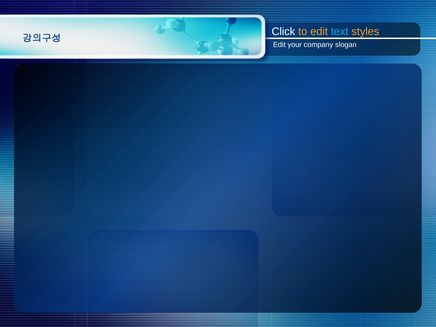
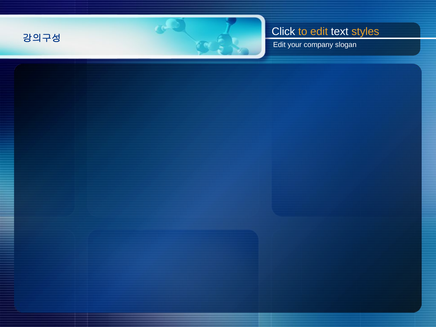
text colour: light blue -> white (340, 32)
